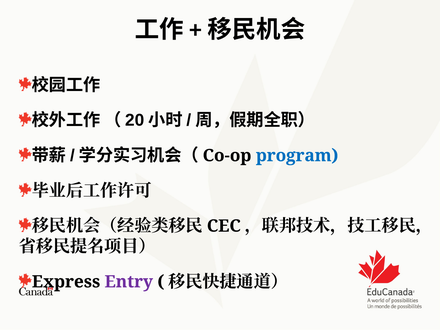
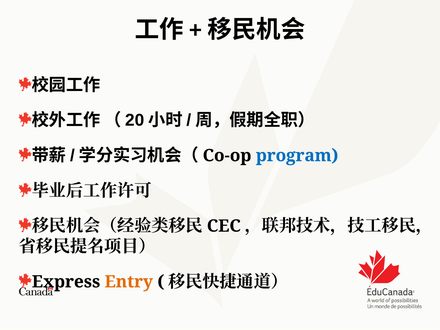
Entry colour: purple -> orange (129, 282)
